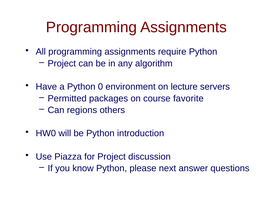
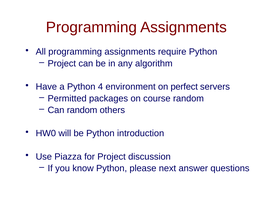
0: 0 -> 4 (100, 87)
lecture: lecture -> perfect (184, 87)
course favorite: favorite -> random (188, 98)
Can regions: regions -> random (82, 110)
